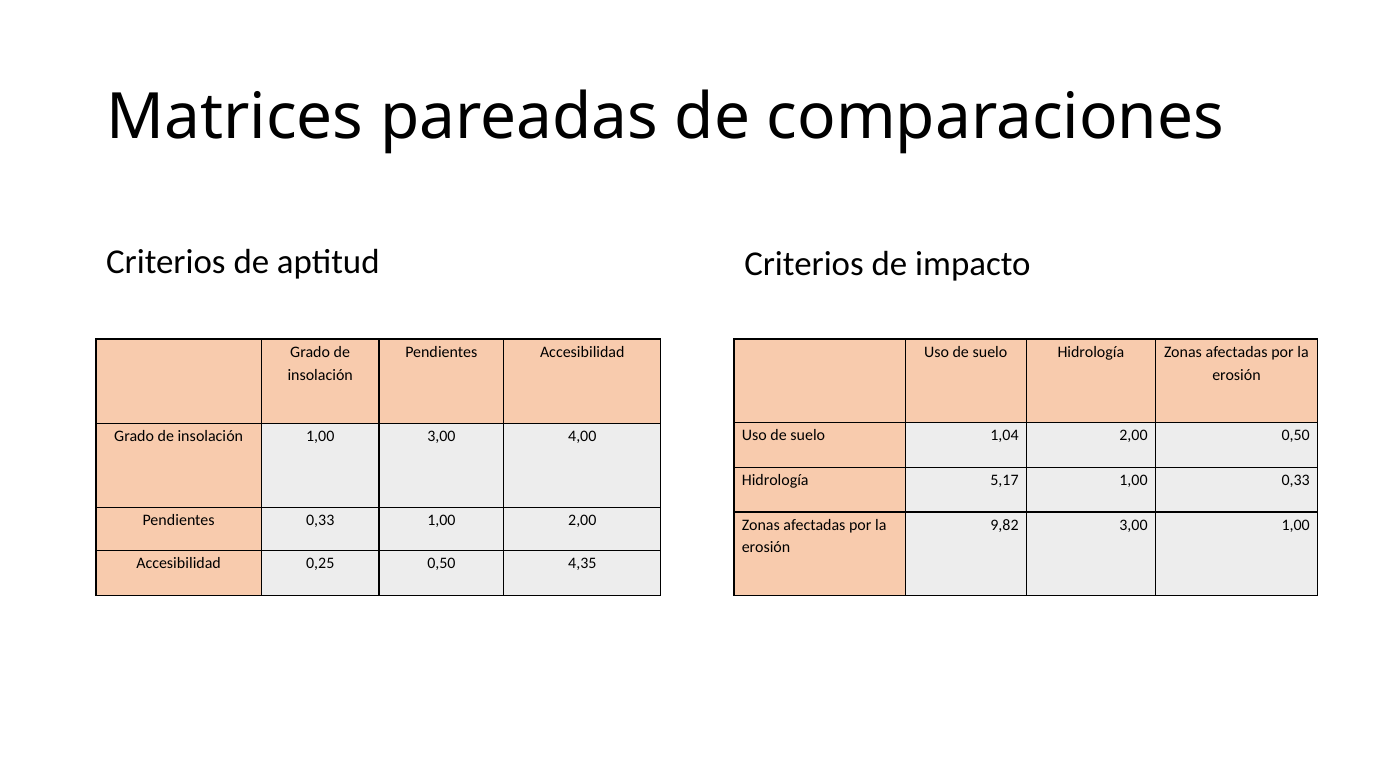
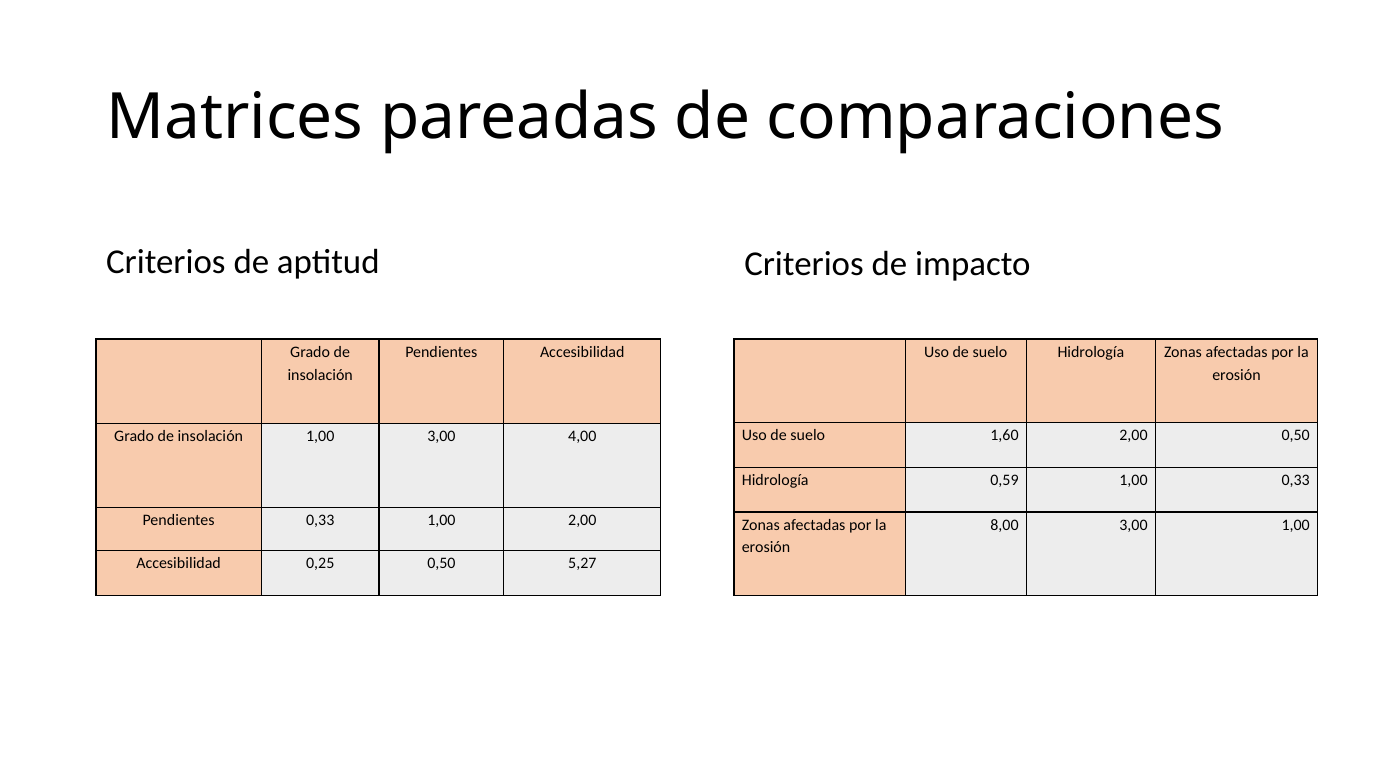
1,04: 1,04 -> 1,60 (1004, 436)
5,17: 5,17 -> 0,59 (1004, 481)
9,82: 9,82 -> 8,00 (1004, 525)
4,35: 4,35 -> 5,27 (582, 564)
